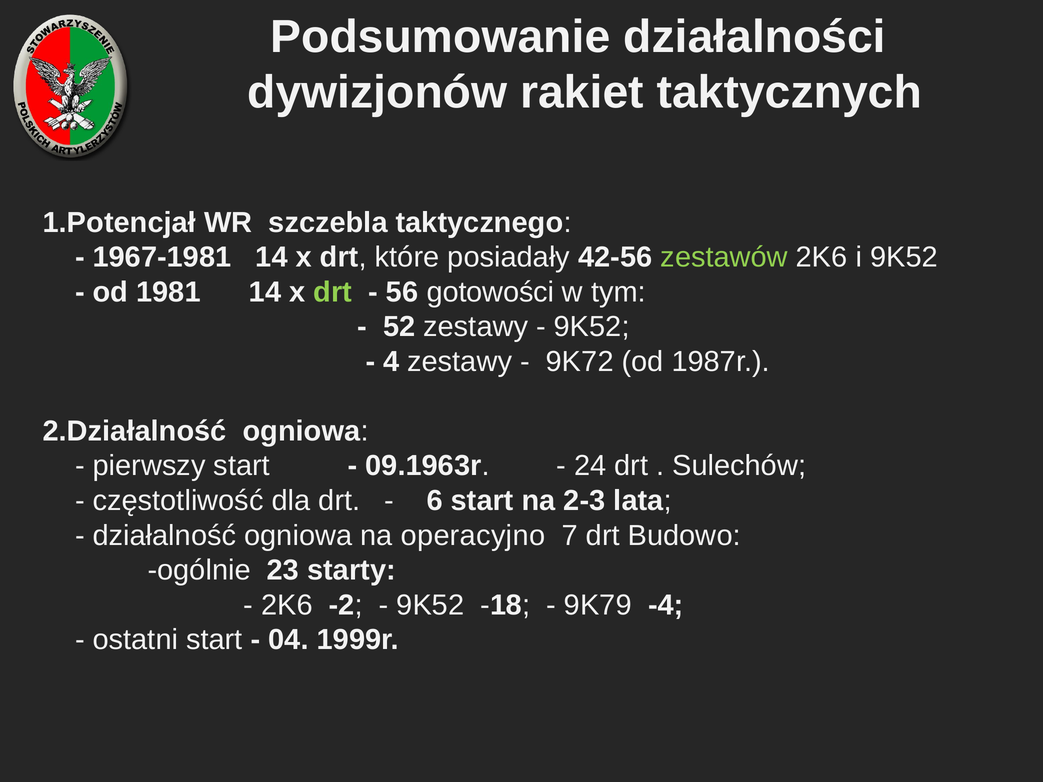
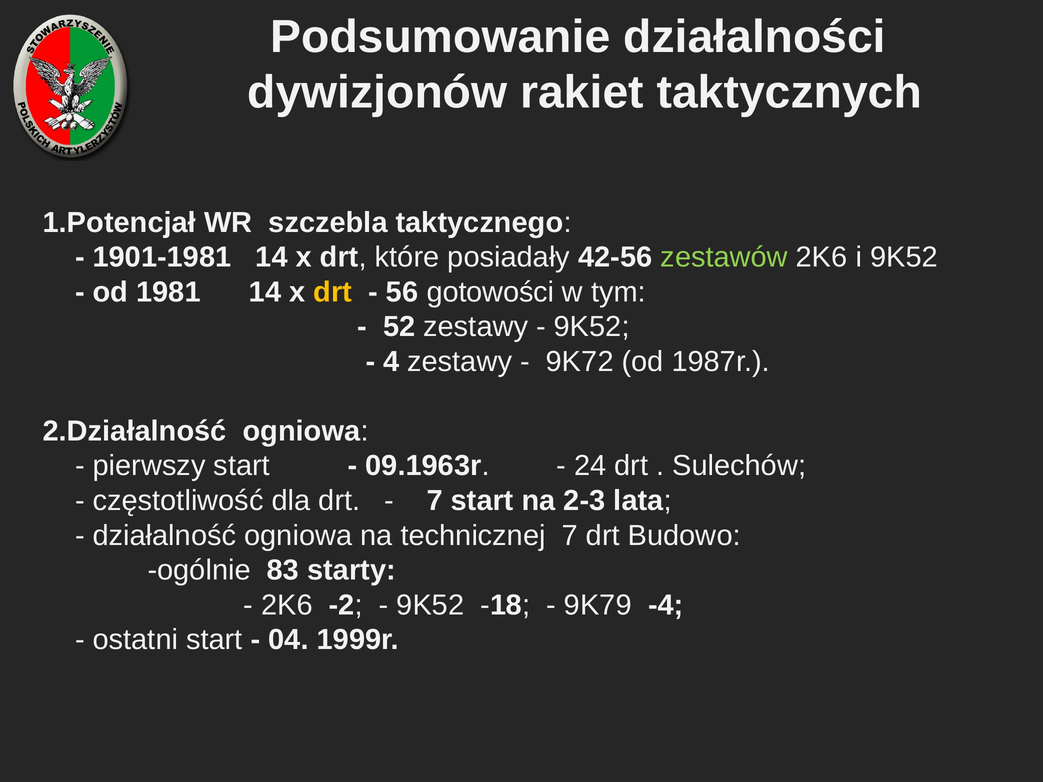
1967-1981: 1967-1981 -> 1901-1981 (162, 257)
drt colour: light green -> yellow (333, 292)
6: 6 -> 7 (435, 501)
operacyjno: operacyjno -> technicznej (473, 536)
23: 23 -> 83 (283, 570)
